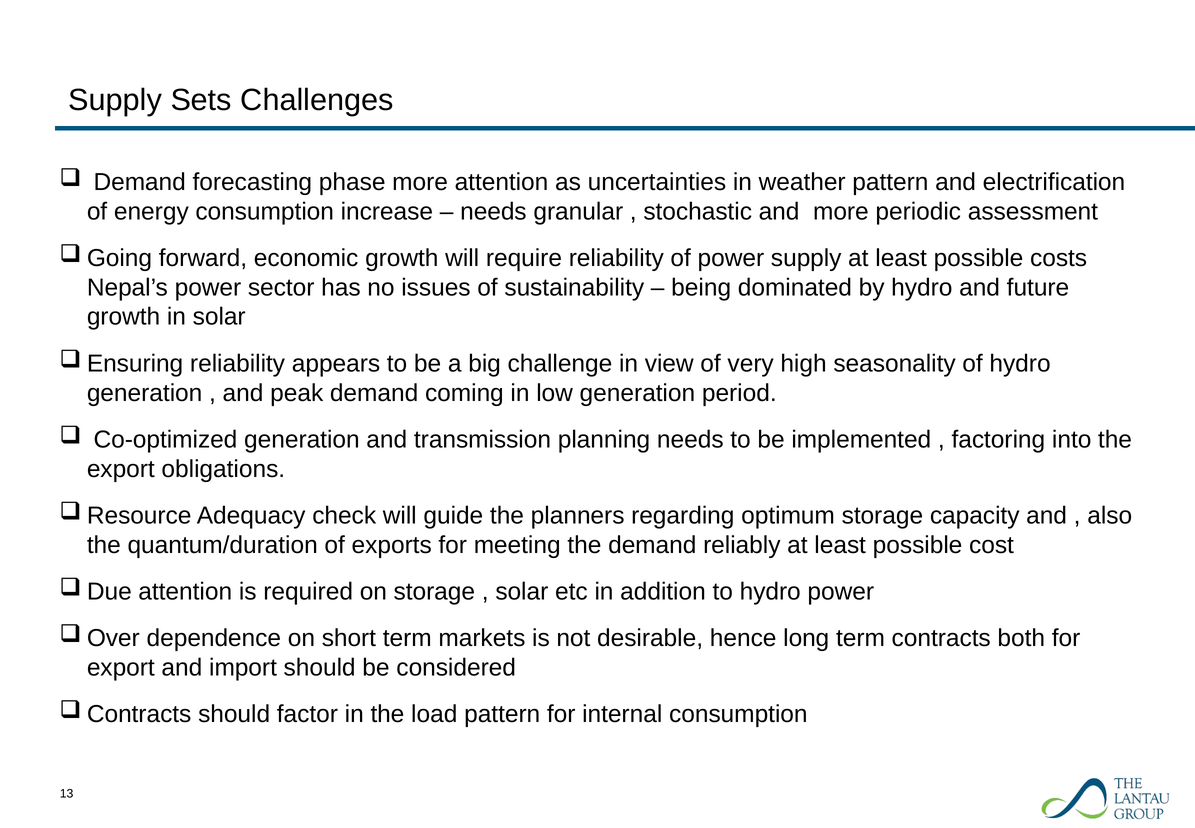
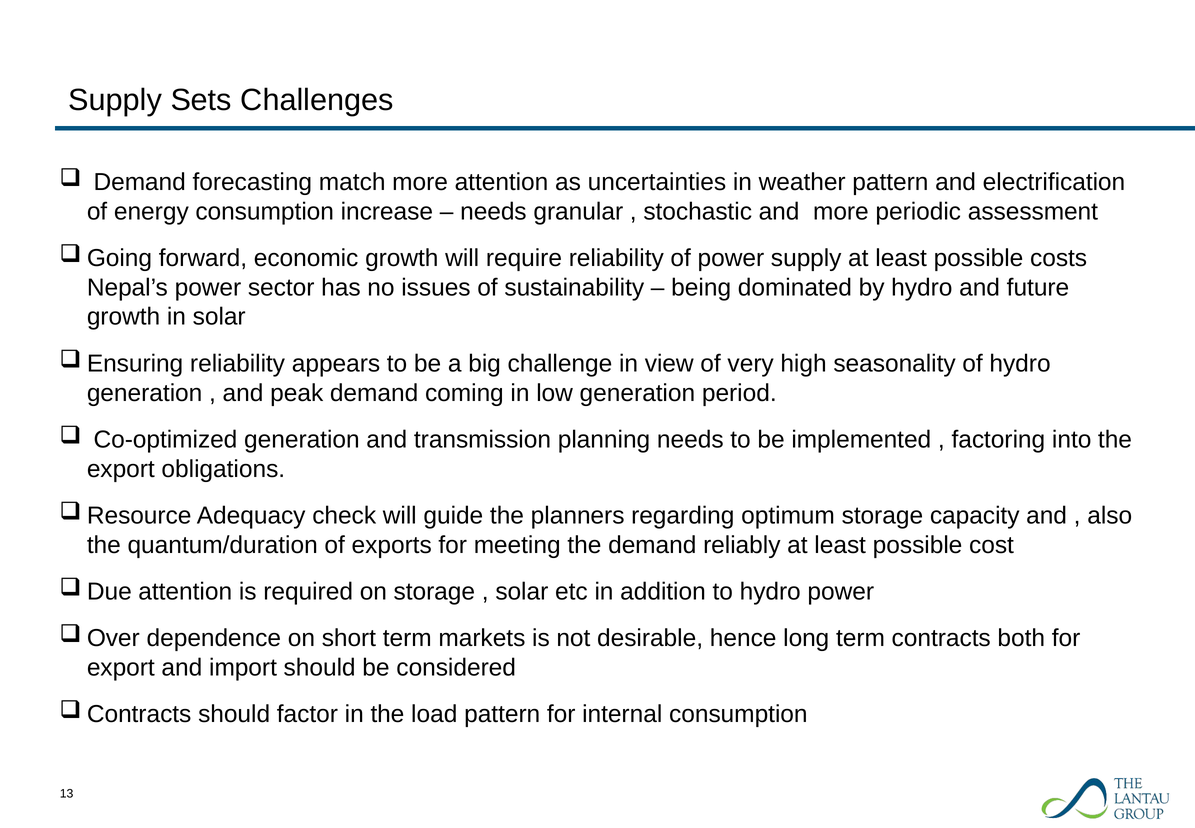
phase: phase -> match (352, 182)
